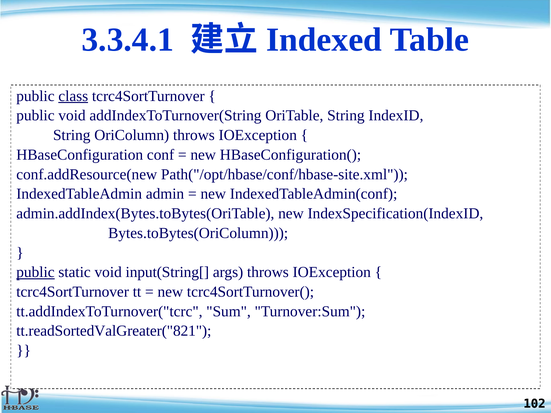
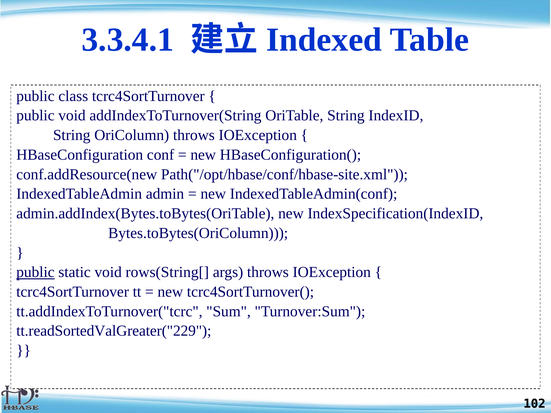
class underline: present -> none (73, 96)
input(String[: input(String[ -> rows(String[ (167, 272)
tt.readSortedValGreater("821: tt.readSortedValGreater("821 -> tt.readSortedValGreater("229 (114, 331)
